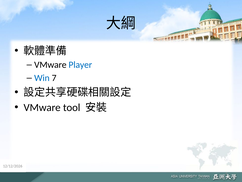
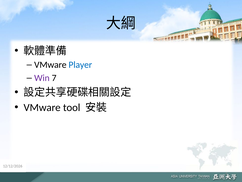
Win colour: blue -> purple (42, 78)
